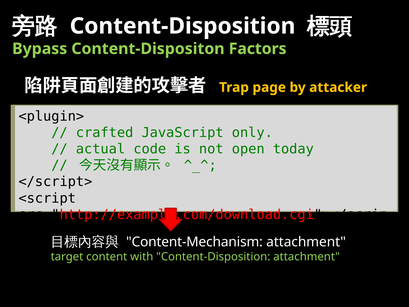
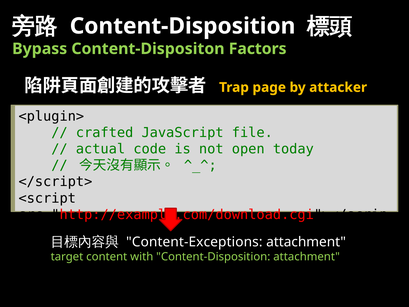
only: only -> file (252, 133)
Content-Mechanism: Content-Mechanism -> Content-Exceptions (194, 242)
